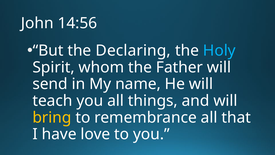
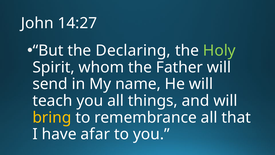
14:56: 14:56 -> 14:27 (77, 23)
Holy colour: light blue -> light green (219, 50)
love: love -> afar (95, 134)
